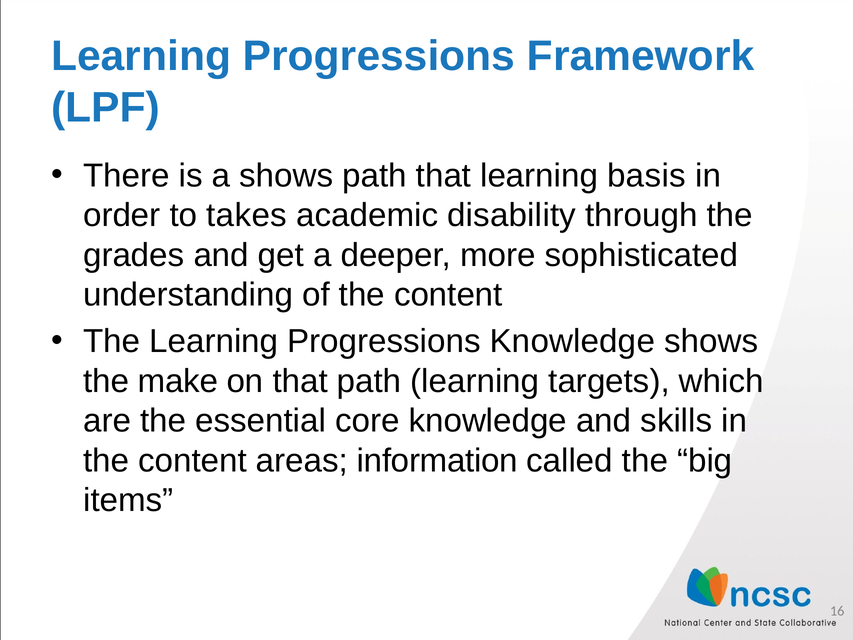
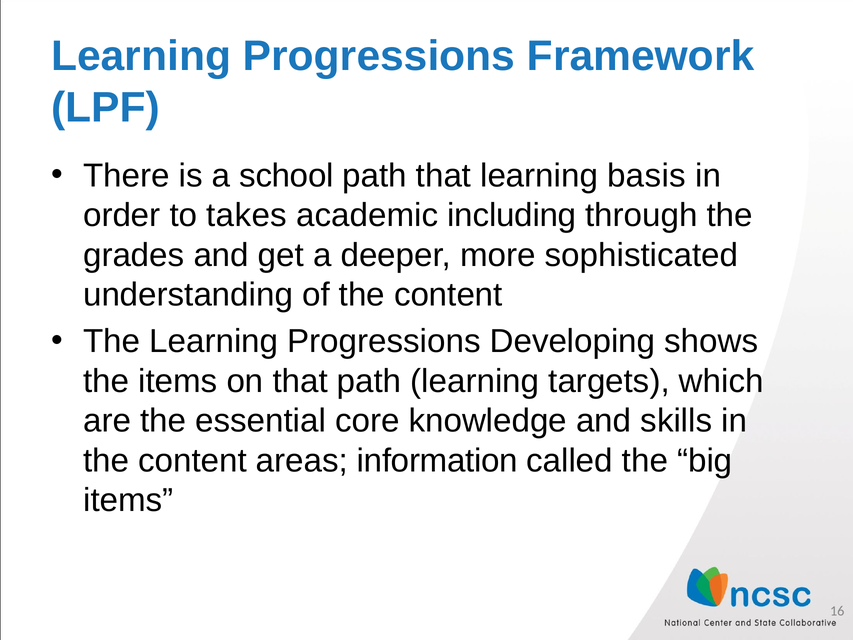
a shows: shows -> school (286, 176)
disability: disability -> including (512, 215)
Progressions Knowledge: Knowledge -> Developing (572, 341)
the make: make -> items (178, 381)
